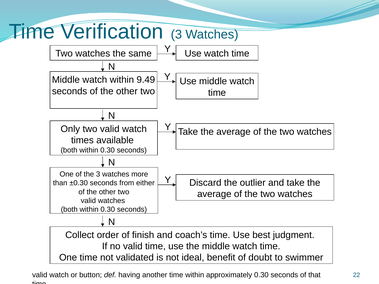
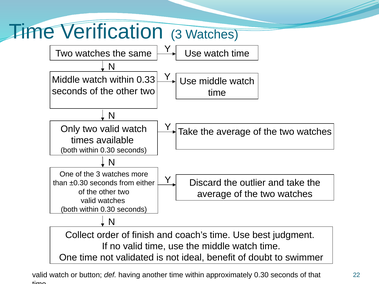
9.49: 9.49 -> 0.33 (146, 80)
